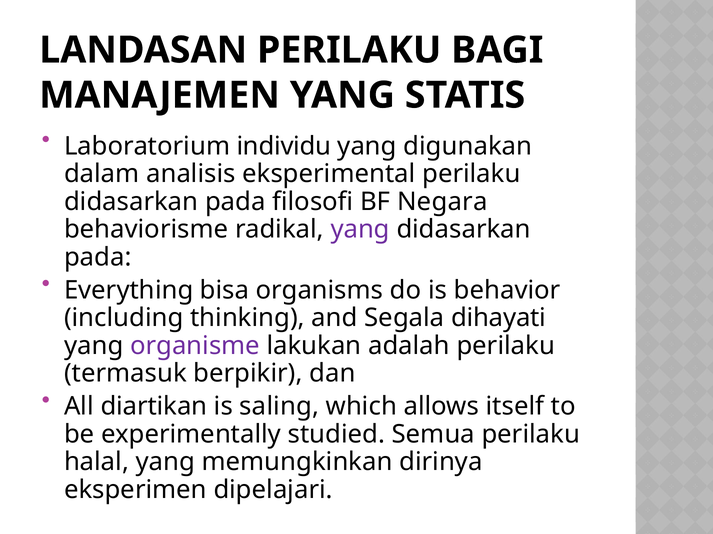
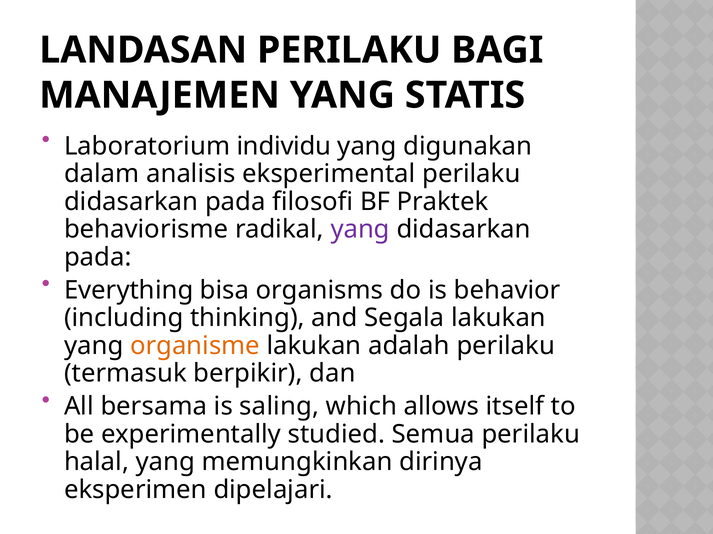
Negara: Negara -> Praktek (443, 202)
Segala dihayati: dihayati -> lakukan (499, 318)
organisme colour: purple -> orange (195, 346)
diartikan: diartikan -> bersama (154, 407)
